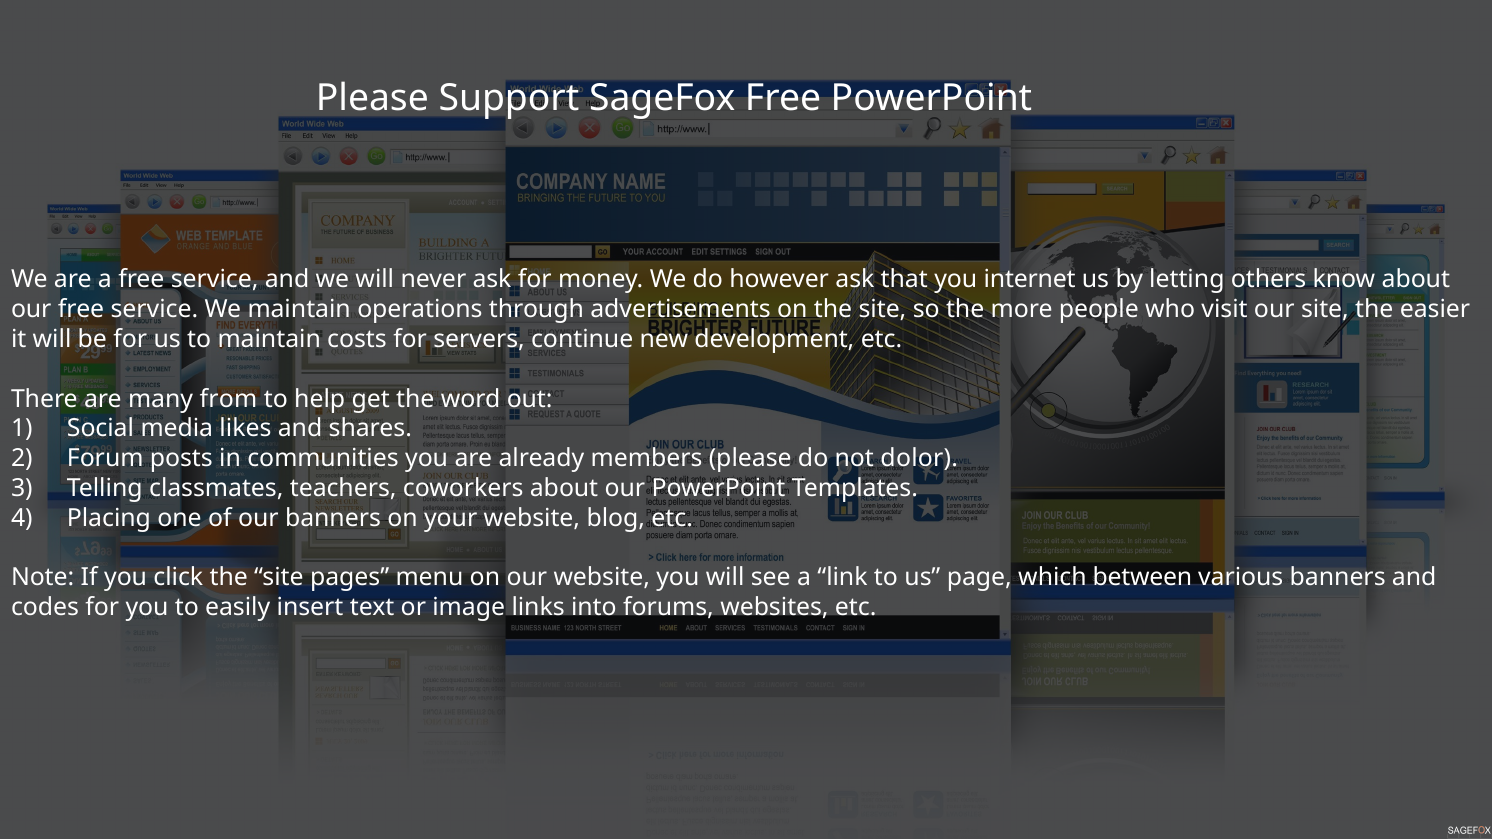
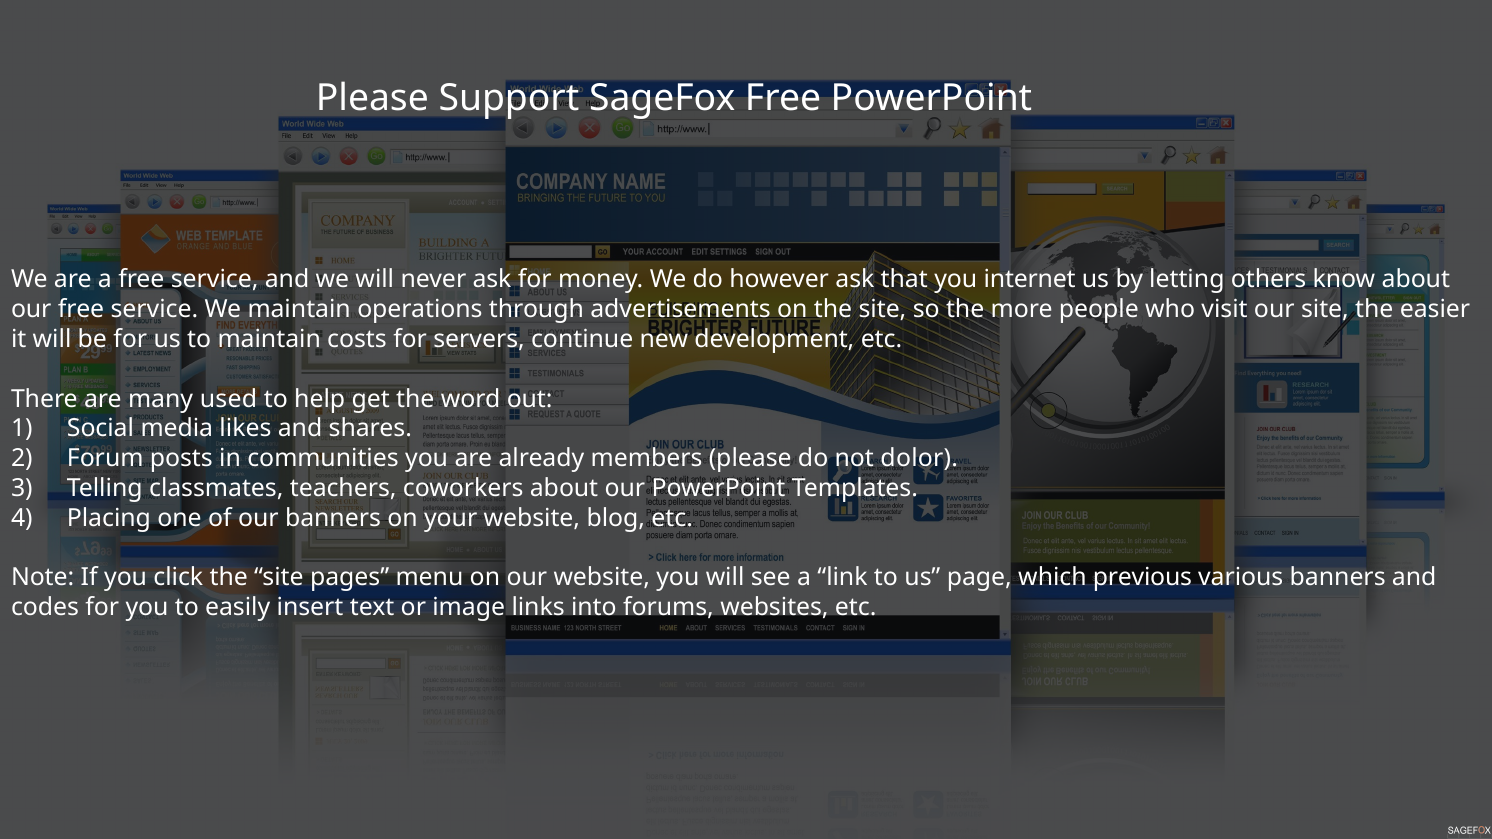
from: from -> used (228, 399)
between: between -> previous (1142, 578)
